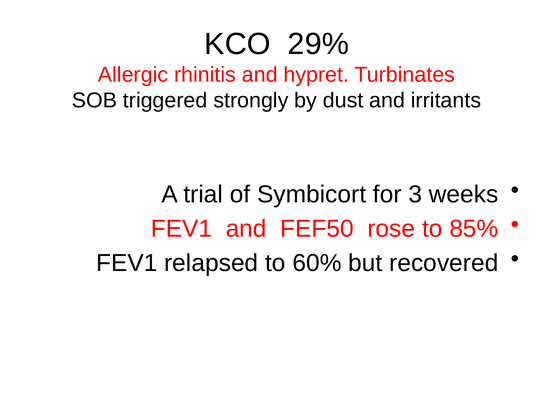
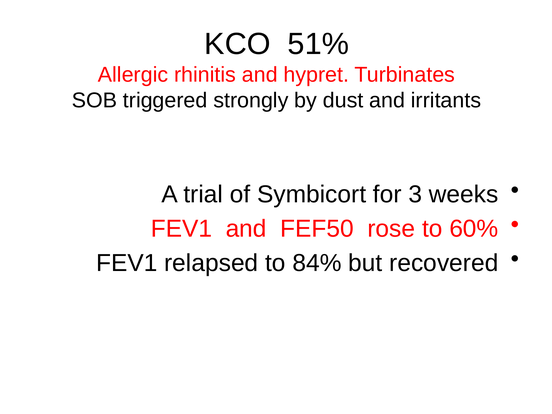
29%: 29% -> 51% (318, 44)
85%: 85% -> 60% (474, 229)
60%: 60% -> 84% (317, 263)
